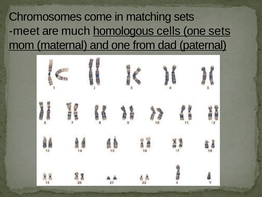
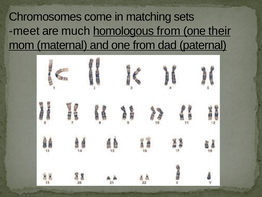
homologous cells: cells -> from (169, 31)
one sets: sets -> their (220, 31)
